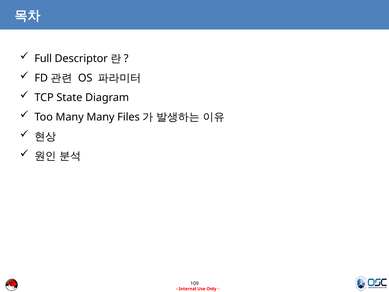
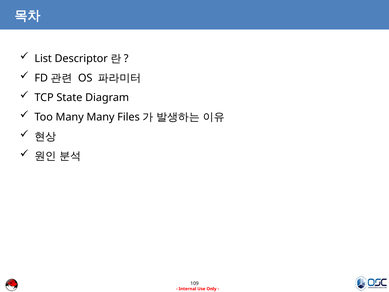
Full: Full -> List (43, 59)
